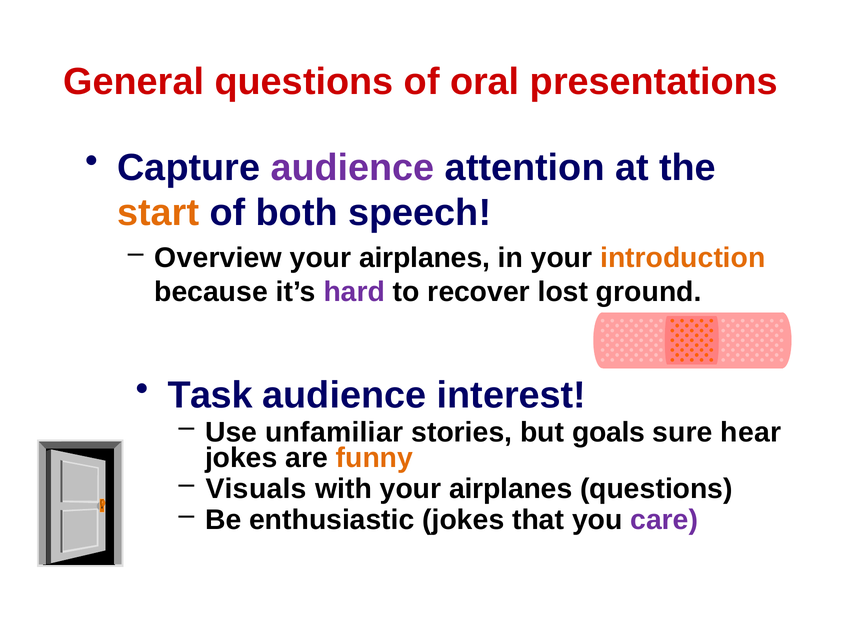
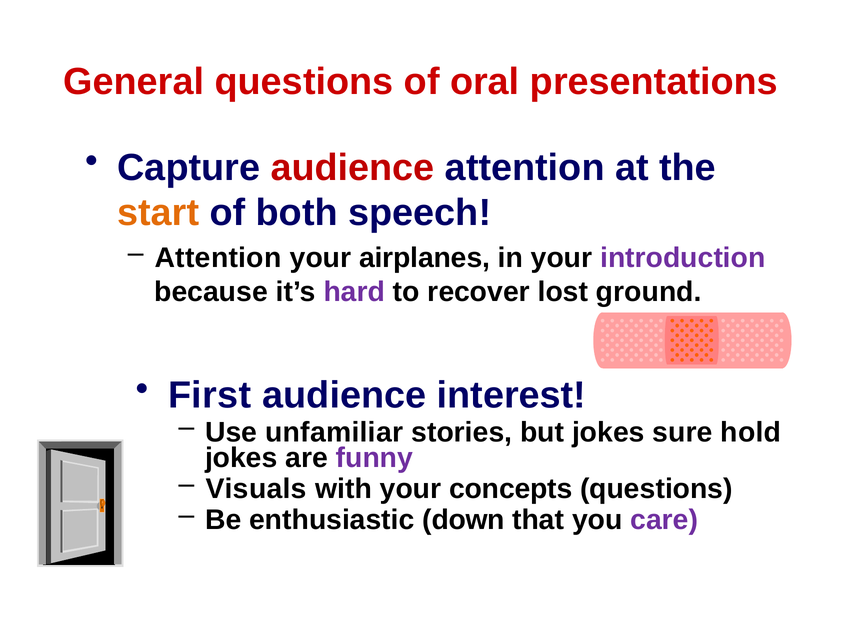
audience colour: purple -> red (352, 168)
Overview: Overview -> Attention (218, 258)
introduction colour: orange -> purple (683, 258)
Task: Task -> First (210, 396)
but goals: goals -> jokes (608, 432)
hear: hear -> hold (751, 432)
funny colour: orange -> purple (374, 458)
with your airplanes: airplanes -> concepts (511, 489)
enthusiastic jokes: jokes -> down (463, 520)
